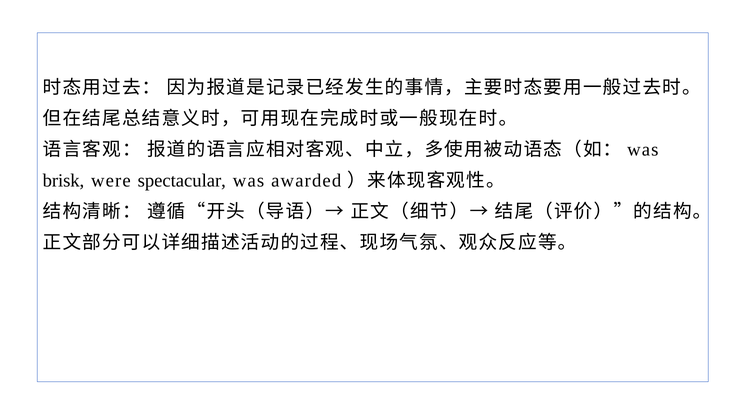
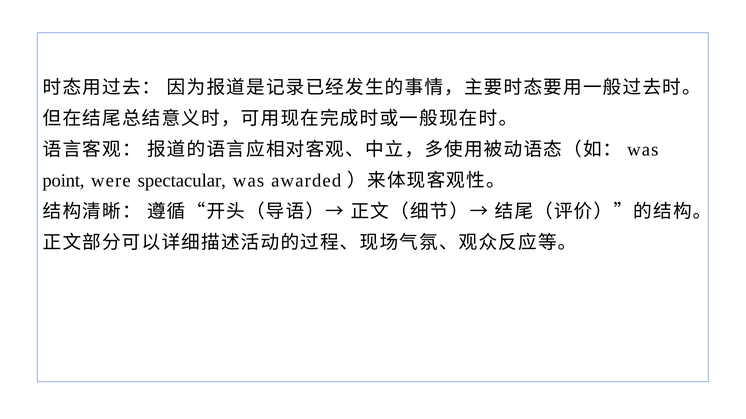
brisk: brisk -> point (63, 181)
